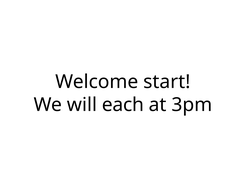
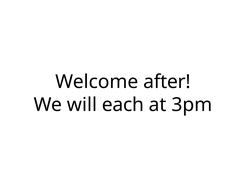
start: start -> after (167, 82)
